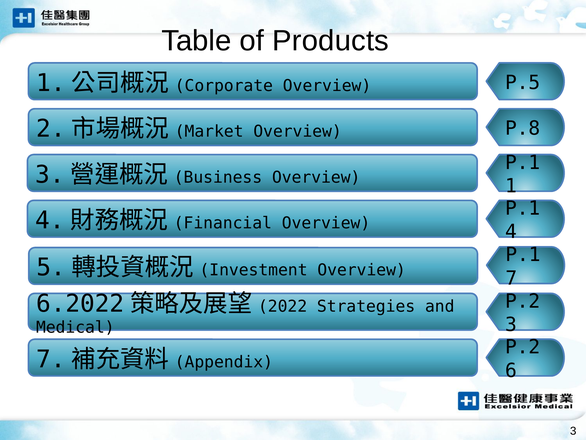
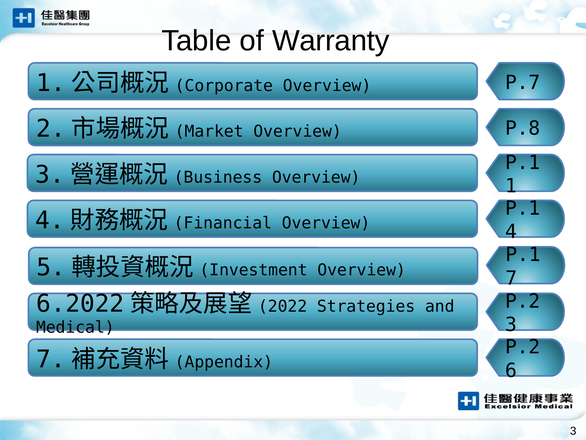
Products: Products -> Warranty (331, 41)
P.5: P.5 -> P.7 (523, 83)
